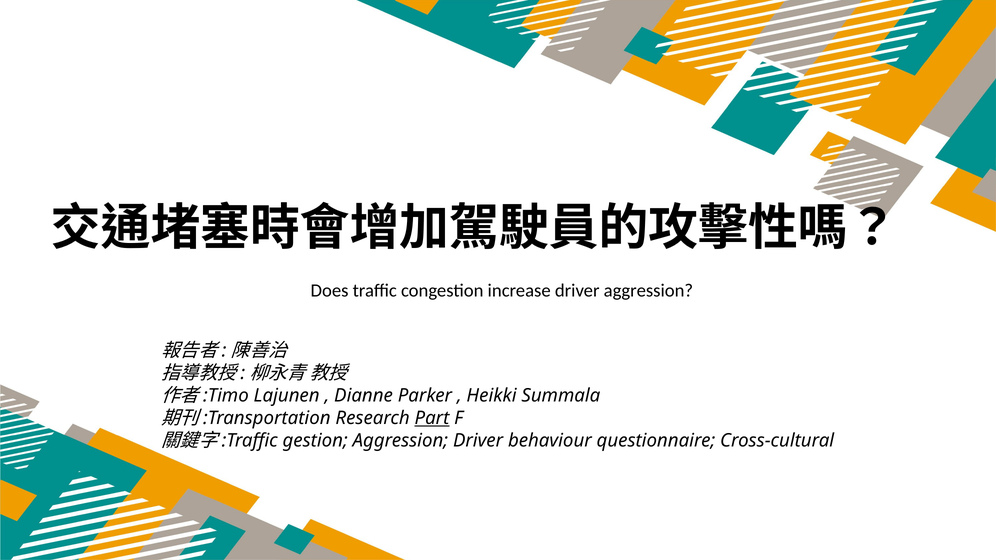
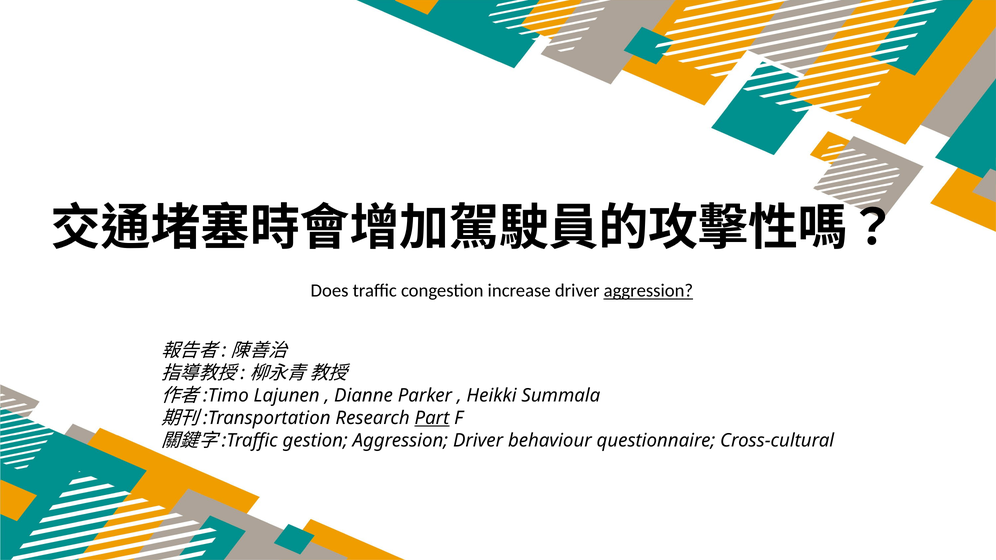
aggression underline: none -> present (648, 291)
